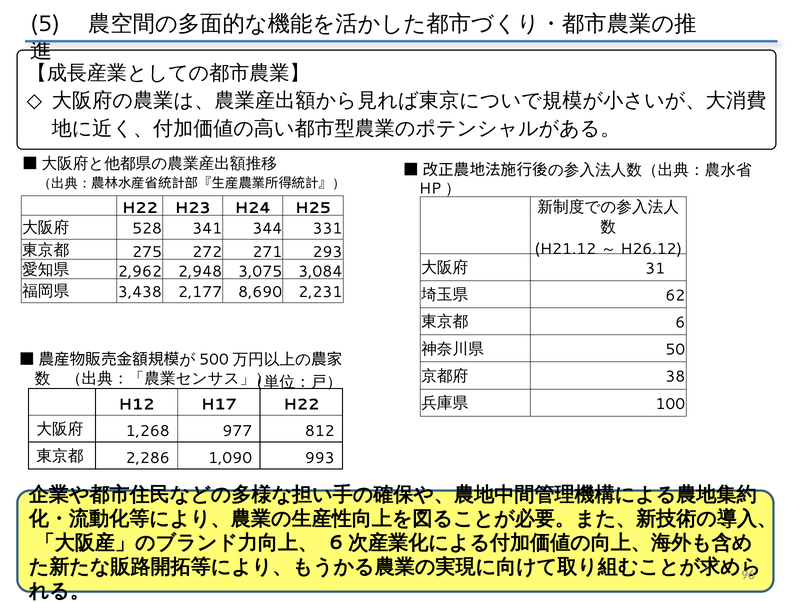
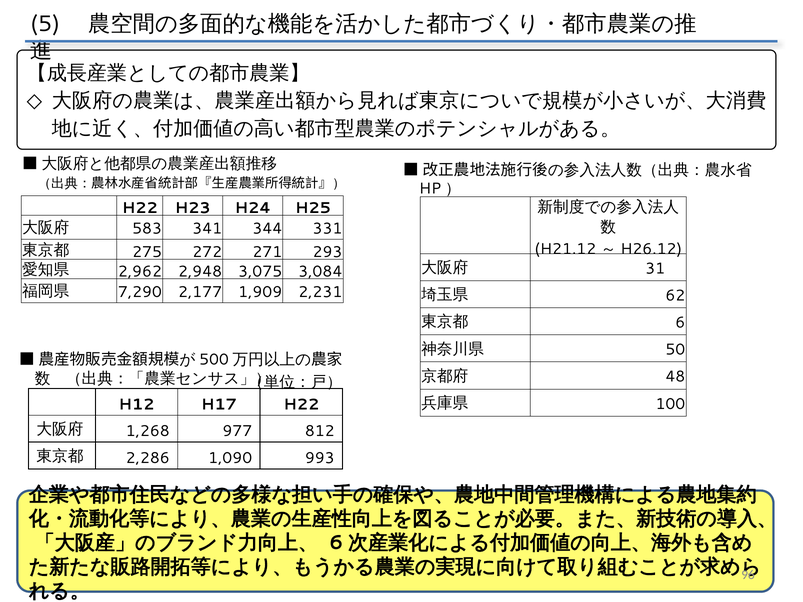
528: 528 -> 583 (147, 229)
3,438: 3,438 -> 7,290 (140, 292)
8,690: 8,690 -> 1,909 (260, 292)
38: 38 -> 48 (675, 377)
